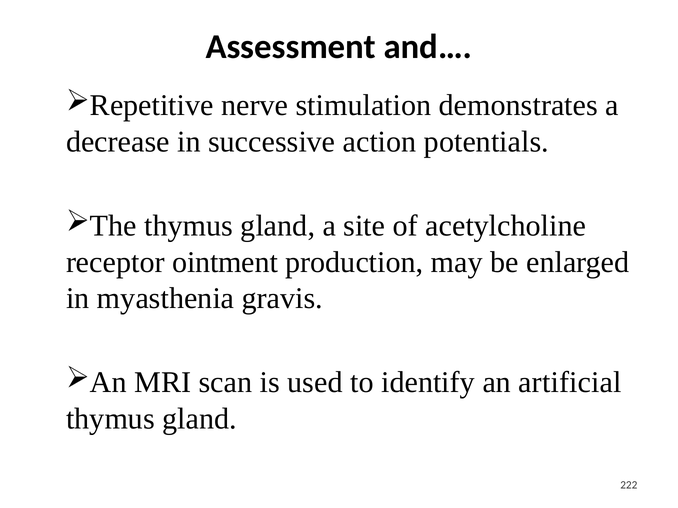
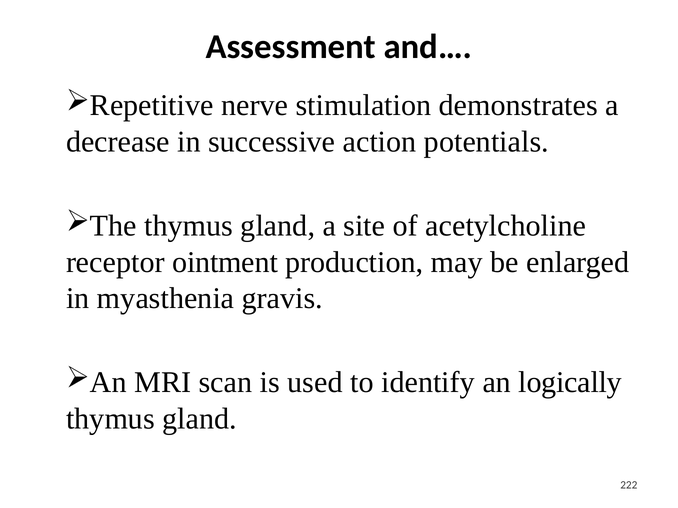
artificial: artificial -> logically (570, 383)
